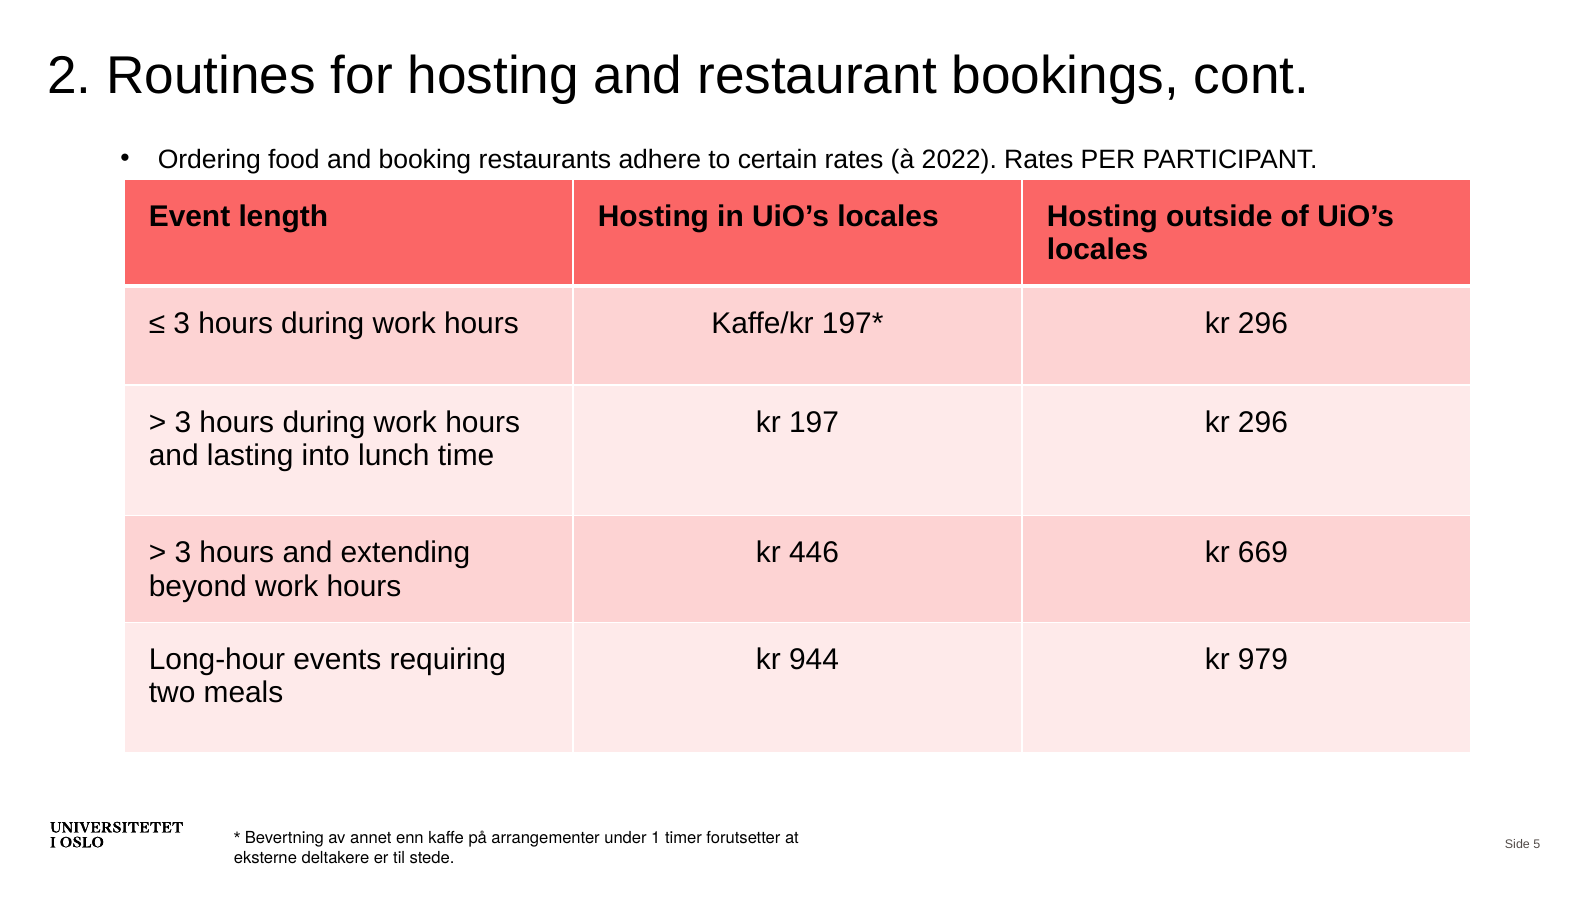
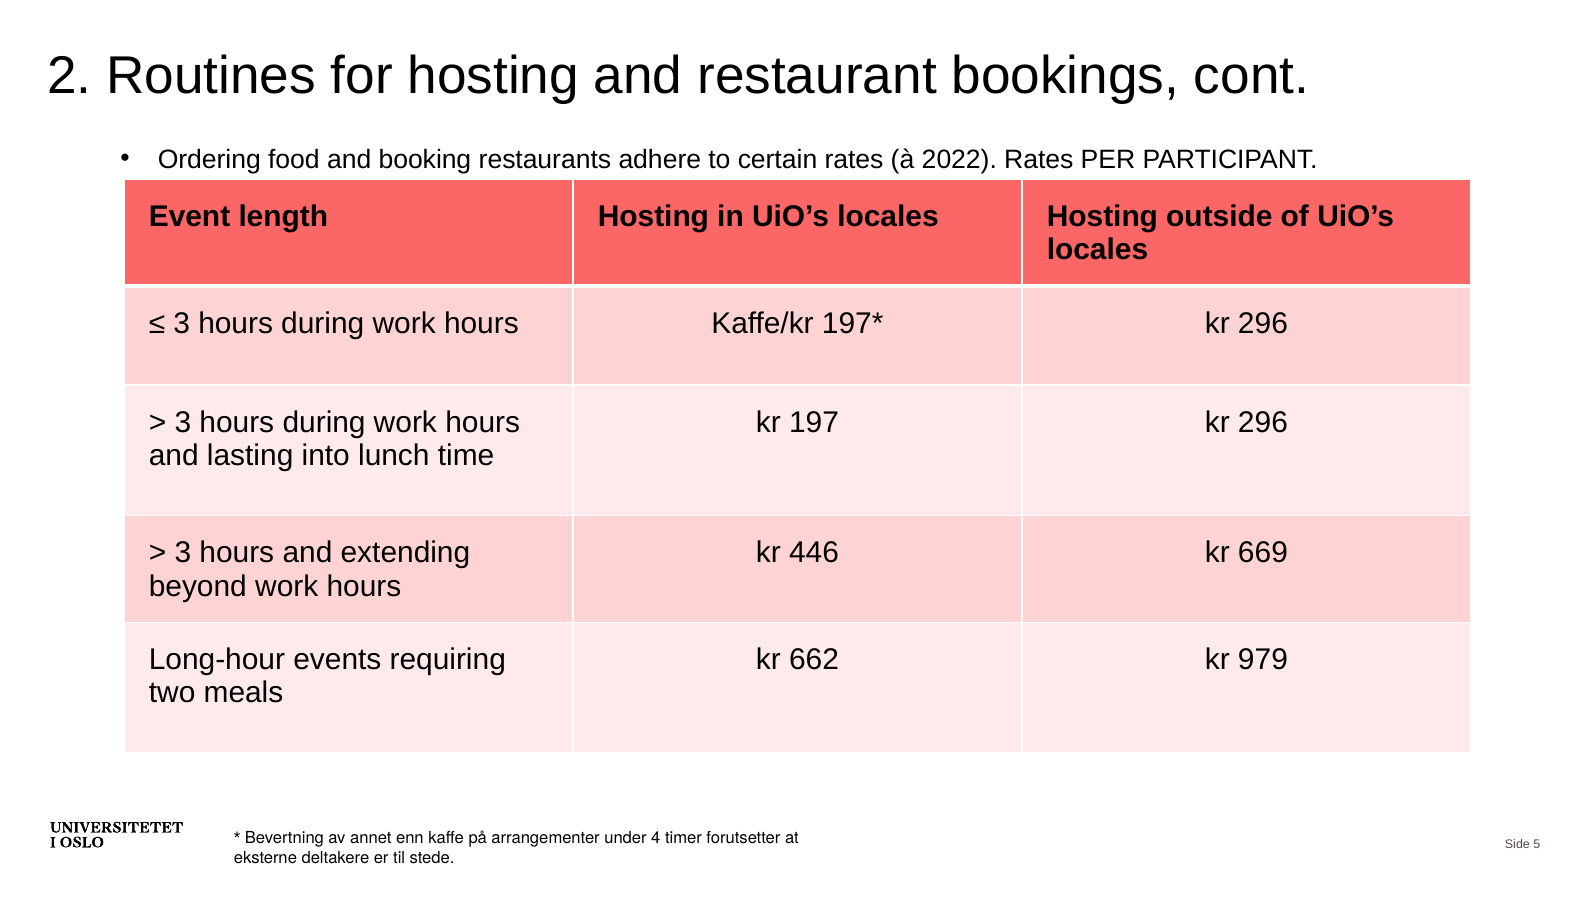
944: 944 -> 662 (814, 660)
1: 1 -> 4 (656, 838)
